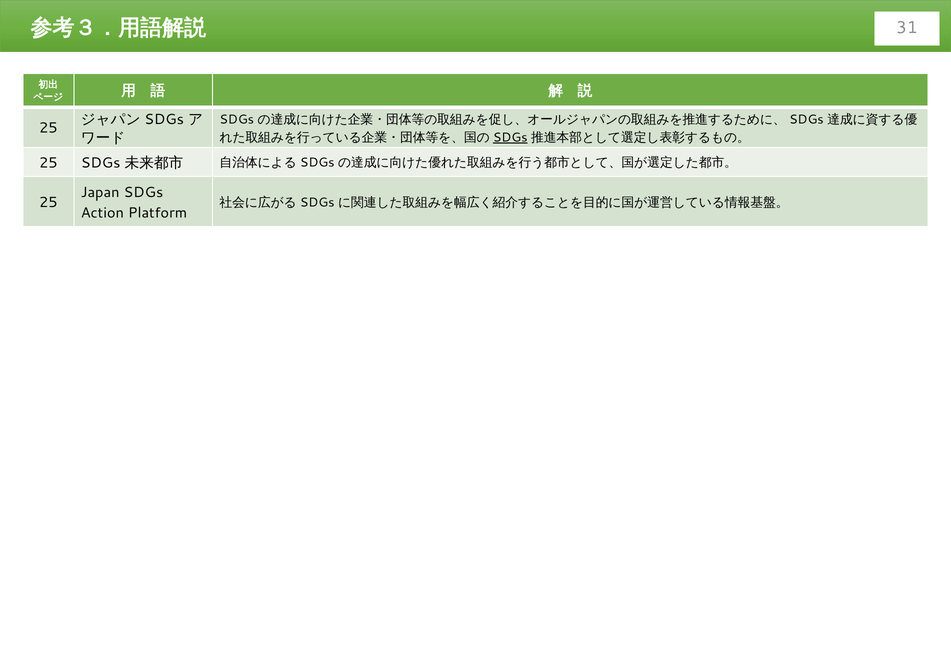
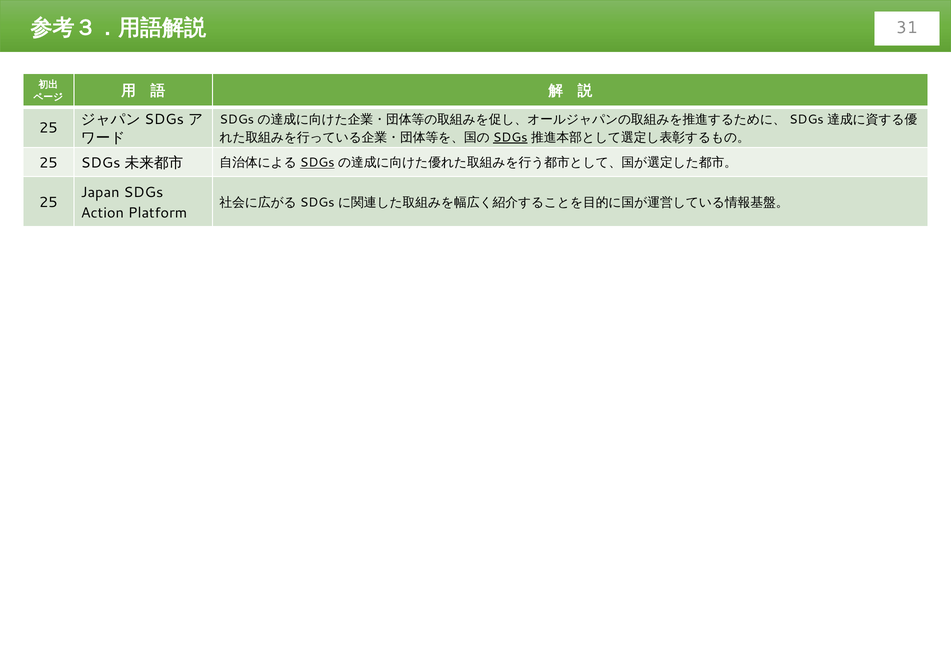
SDGs underline: none -> present (317, 163)
